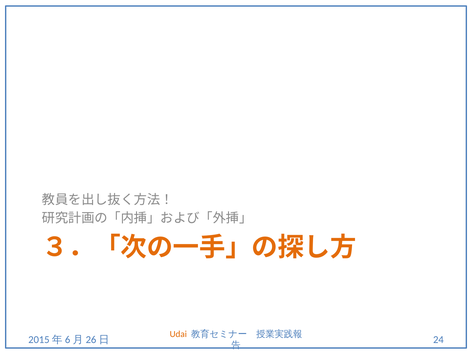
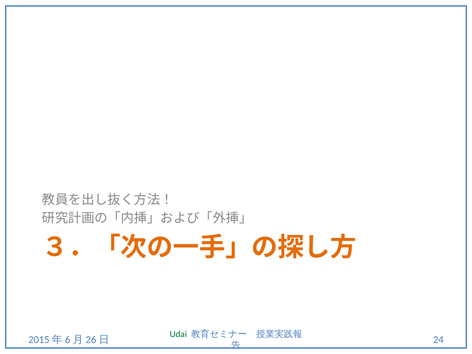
Udai colour: orange -> green (178, 334)
